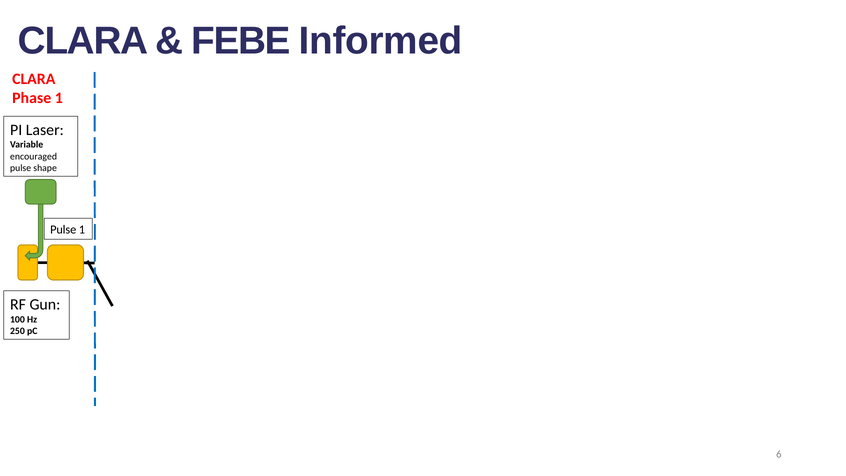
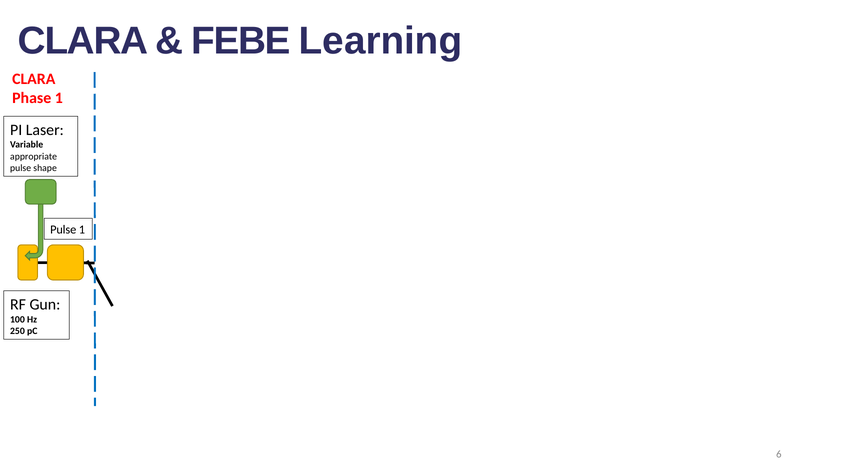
Informed: Informed -> Learning (381, 41)
encouraged: encouraged -> appropriate (34, 156)
